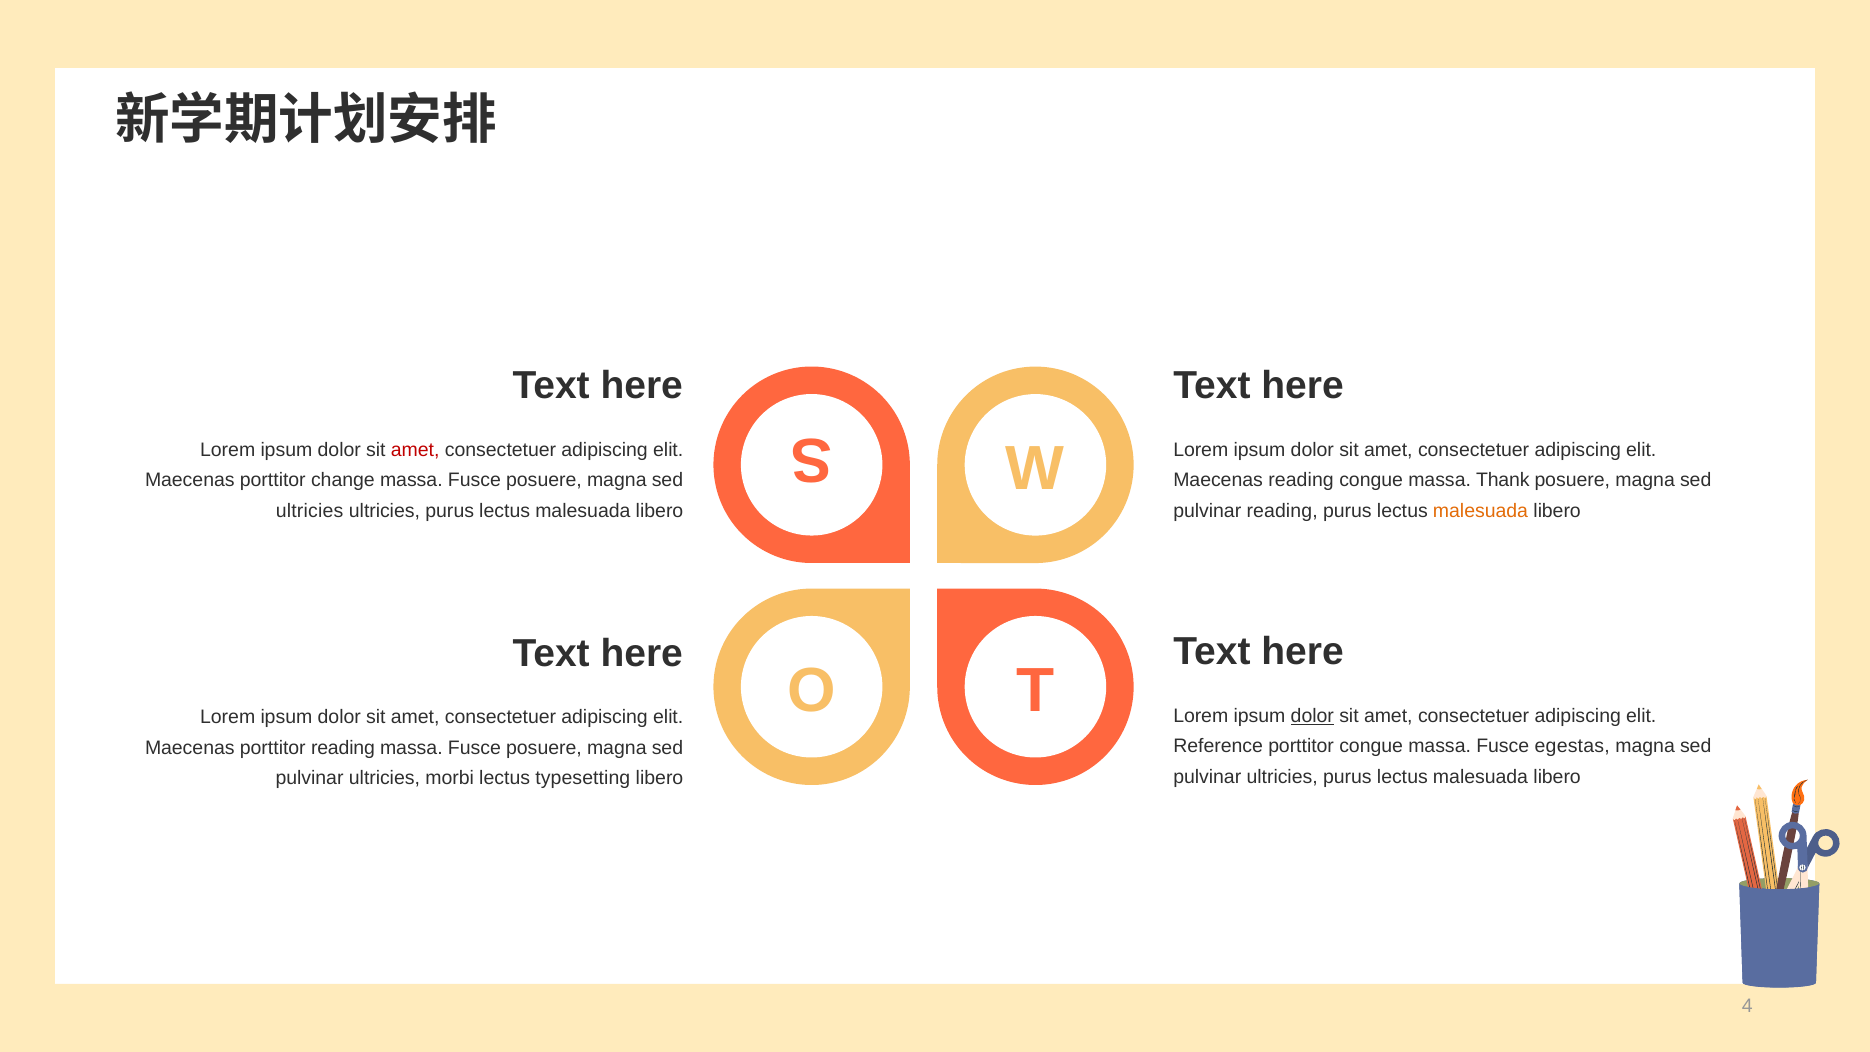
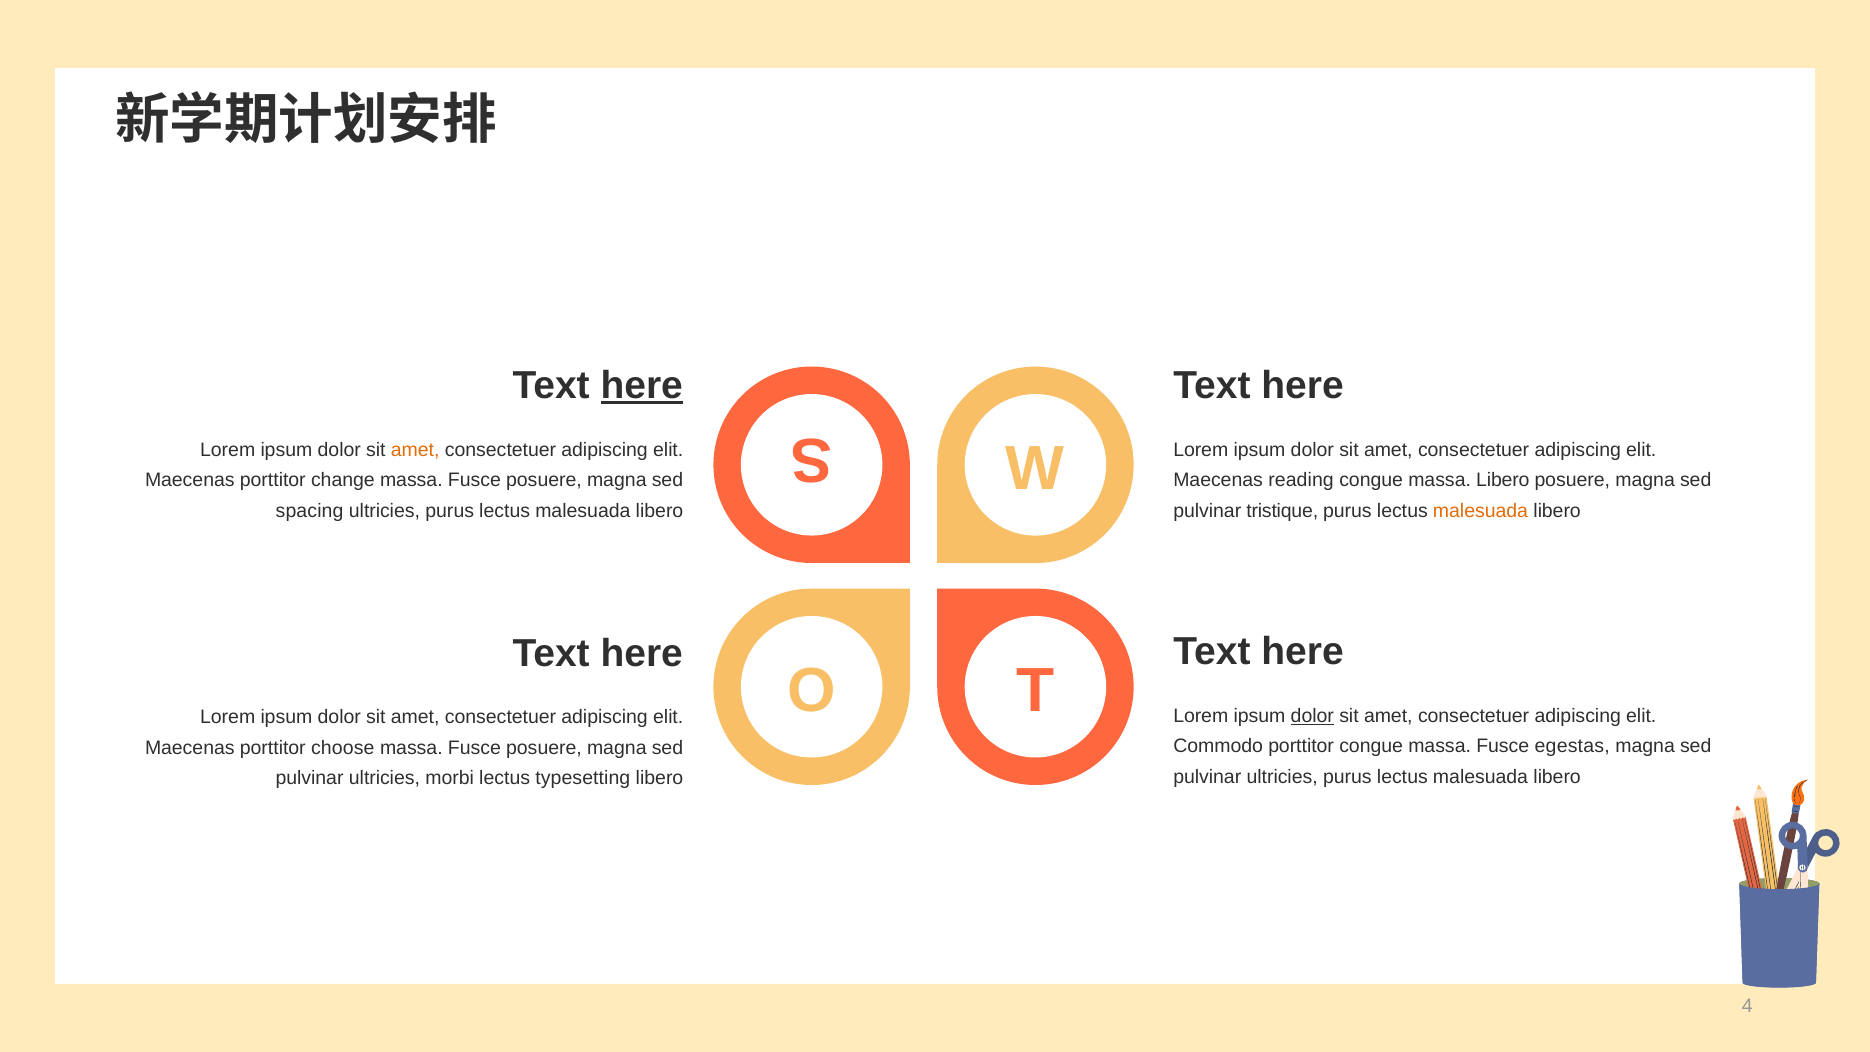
here underline: none -> present (642, 386)
amet colour: red -> orange (415, 450)
massa Thank: Thank -> Libero (1503, 480)
ultricies: ultricies -> spacing (310, 511)
pulvinar reading: reading -> tristique (1282, 511)
Reference: Reference -> Commodo (1218, 746)
porttitor reading: reading -> choose (343, 748)
